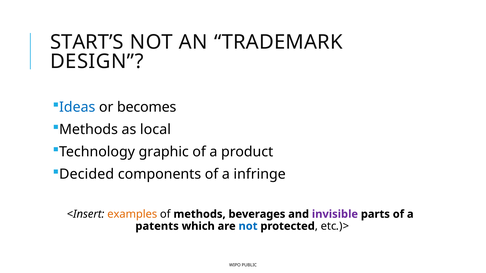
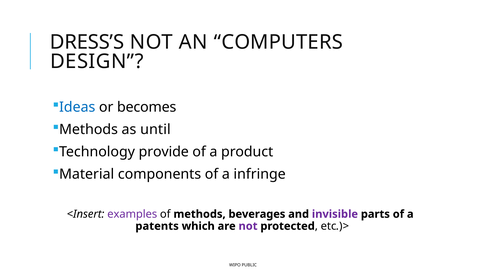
START’S: START’S -> DRESS’S (87, 42)
TRADEMARK: TRADEMARK -> COMPUTERS (278, 42)
local: local -> until (155, 130)
graphic: graphic -> provide (164, 152)
Decided: Decided -> Material (87, 175)
examples colour: orange -> purple (132, 214)
not colour: blue -> purple (248, 226)
